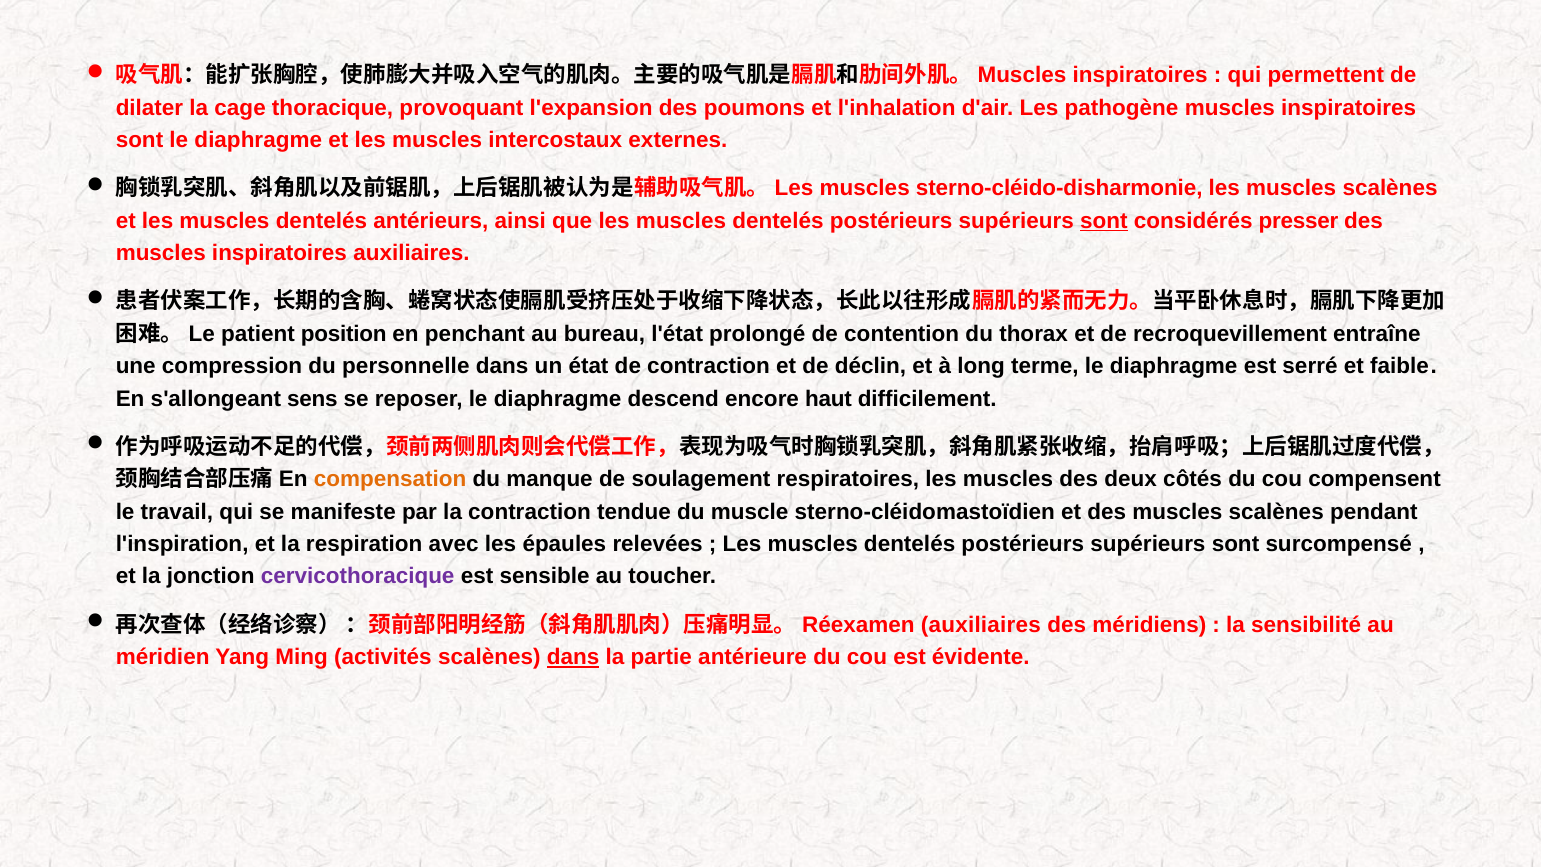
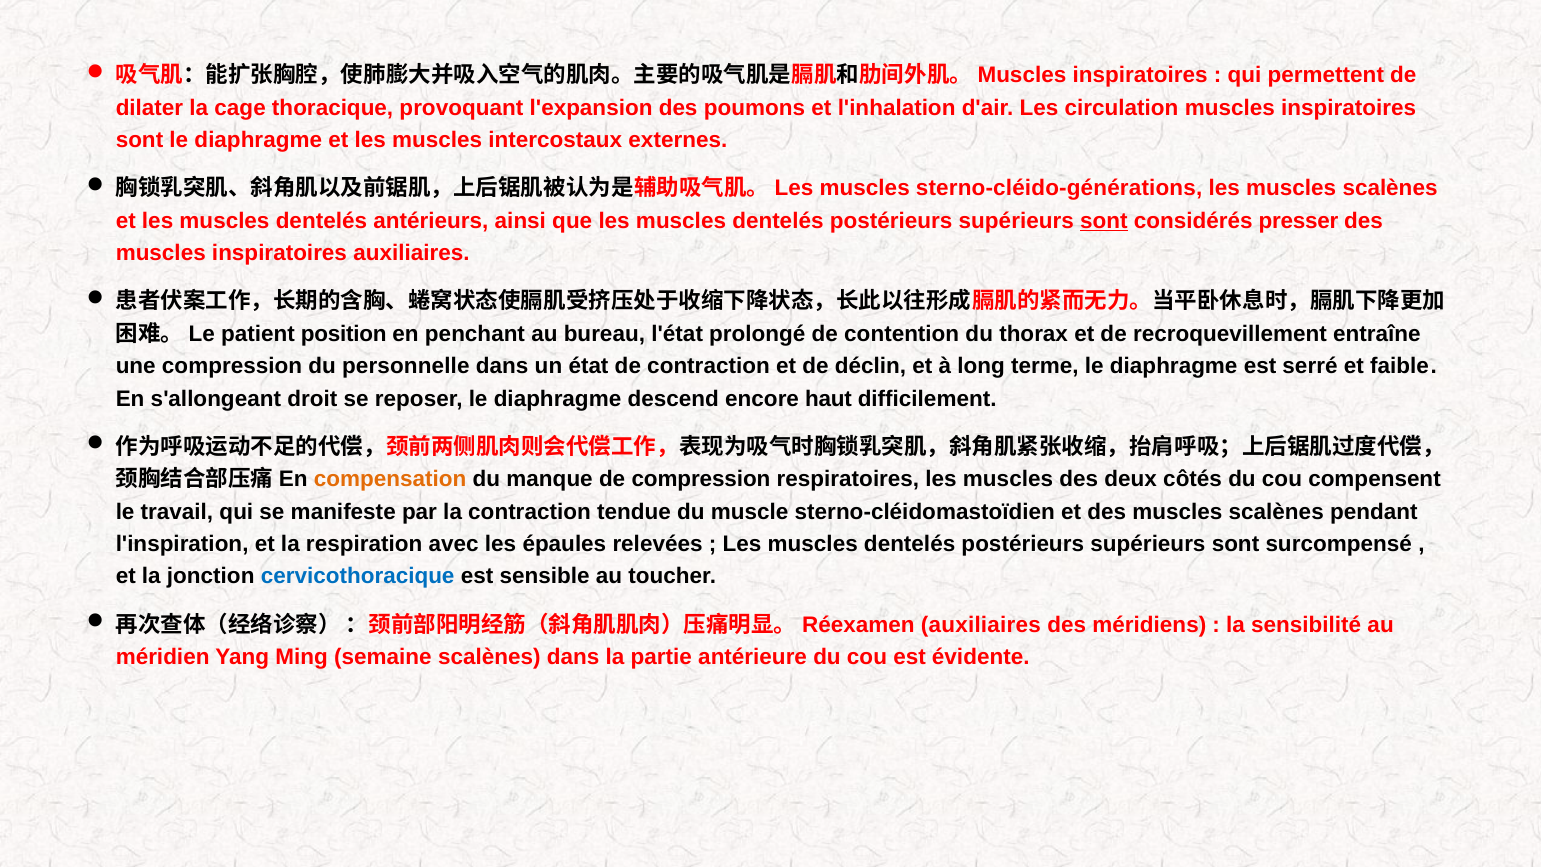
pathogène: pathogène -> circulation (1122, 108)
sterno-cléido-disharmonie: sterno-cléido-disharmonie -> sterno-cléido-générations (1059, 188)
sens: sens -> droit (312, 399)
de soulagement: soulagement -> compression (701, 479)
cervicothoracique colour: purple -> blue (358, 576)
activités: activités -> semaine (383, 657)
dans underline: present -> none (573, 657)
